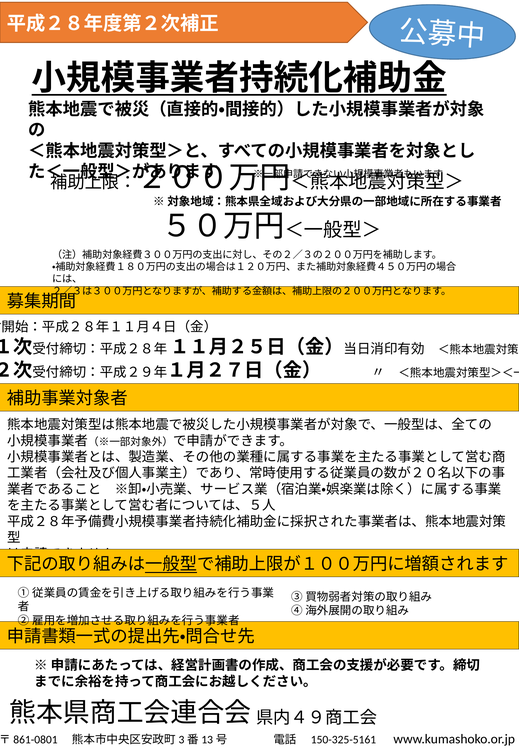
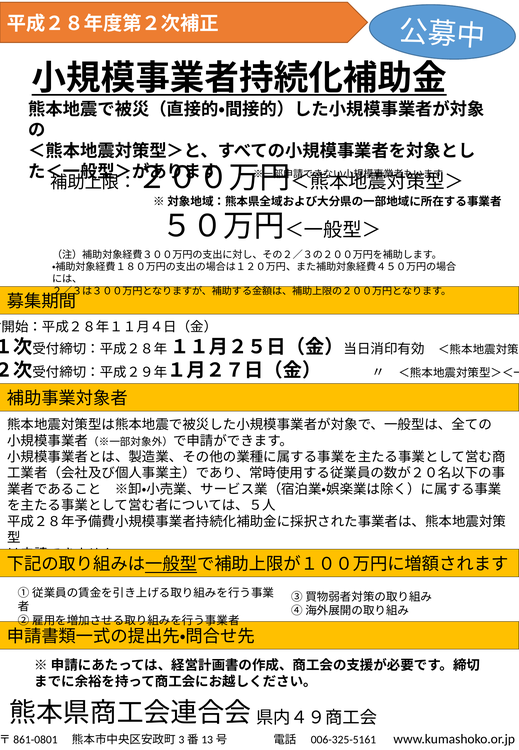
150-325-5161: 150-325-5161 -> 006-325-5161 (343, 739)
